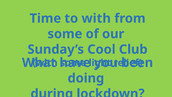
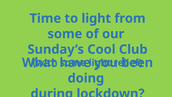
to with: with -> light (96, 18)
